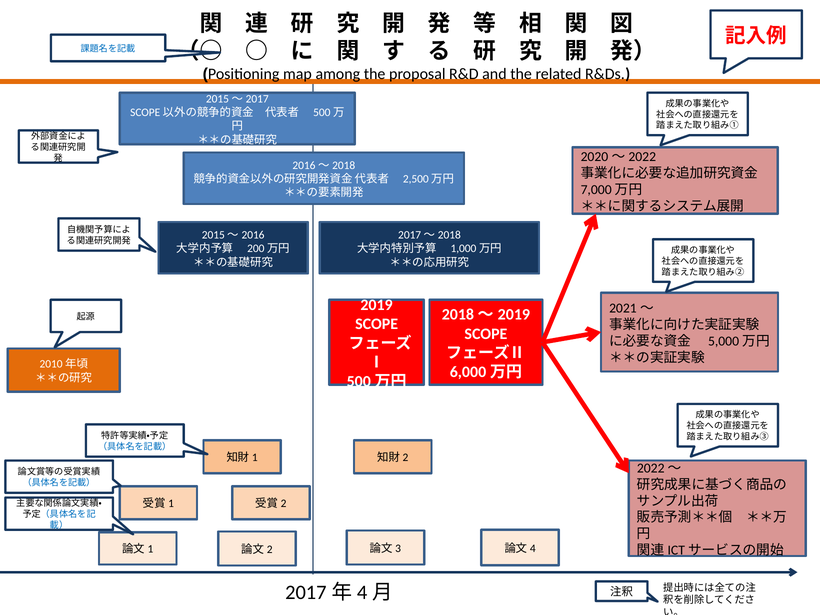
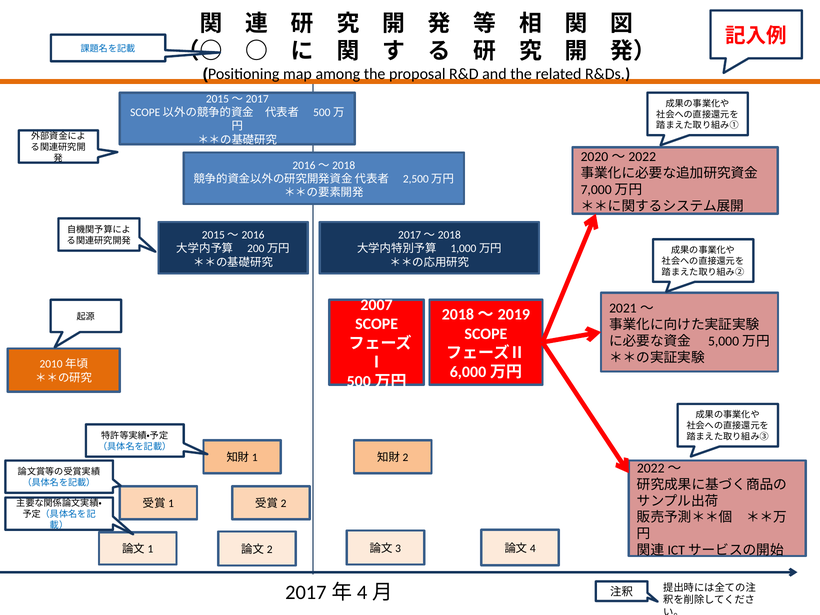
2019: 2019 -> 2007 (377, 305)
